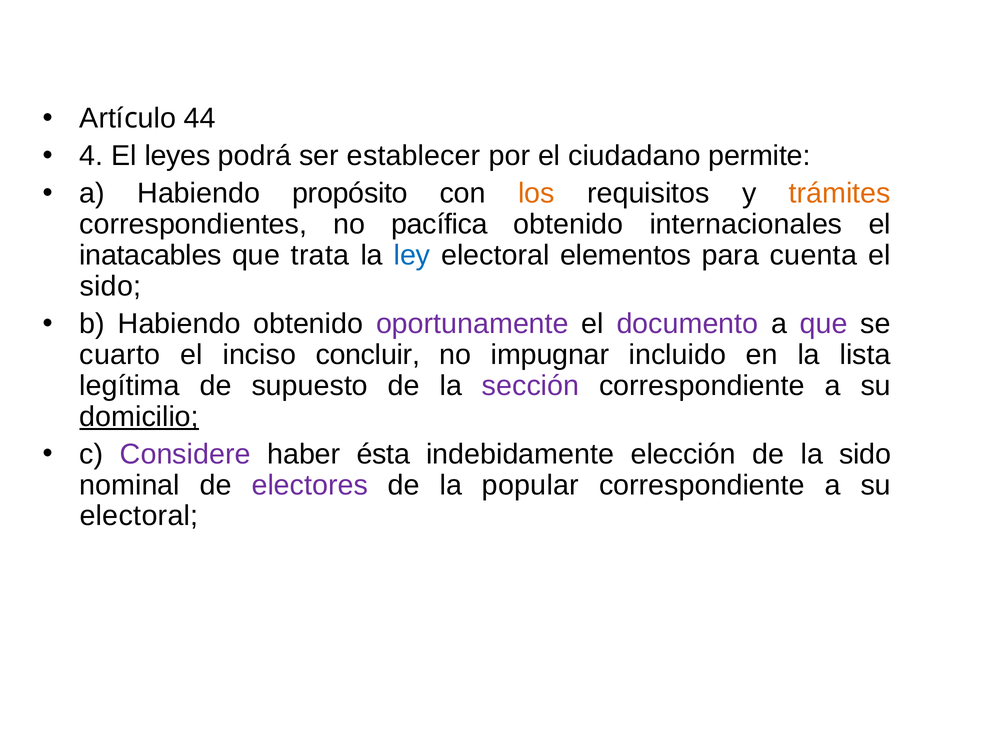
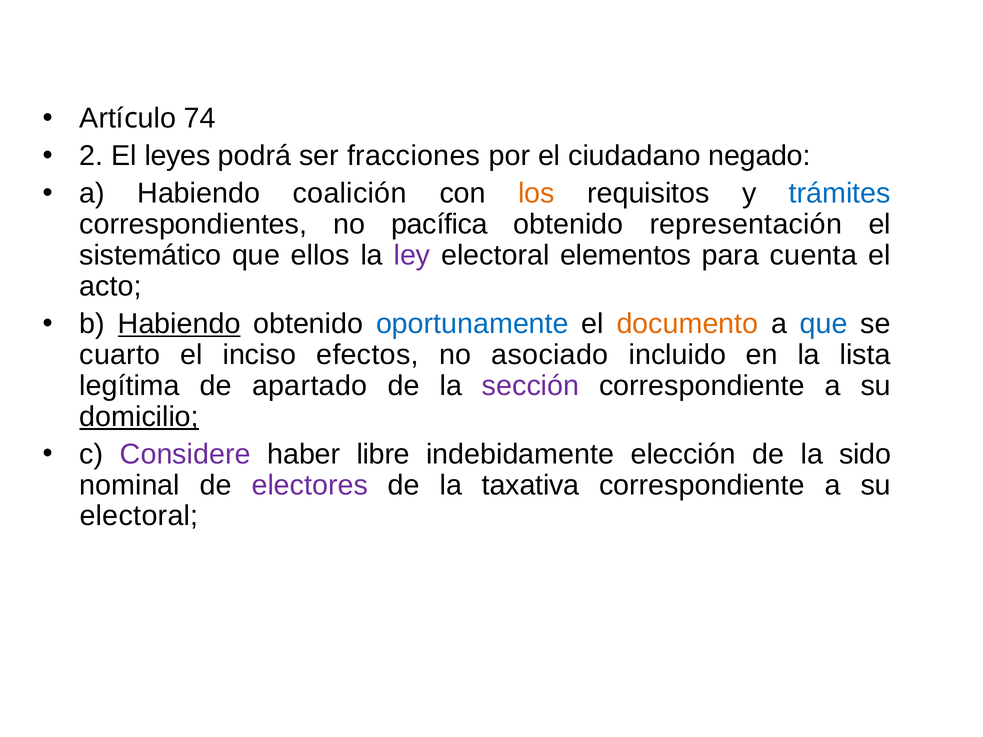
44: 44 -> 74 (200, 119)
4: 4 -> 2 (91, 156)
establecer: establecer -> fracciones (414, 156)
permite: permite -> negado (760, 156)
propósito: propósito -> coalición (350, 194)
trámites colour: orange -> blue (840, 194)
internacionales: internacionales -> representación (746, 224)
inatacables: inatacables -> sistemático (150, 255)
trata: trata -> ellos (320, 255)
ley colour: blue -> purple (412, 255)
sido: sido -> acto (111, 286)
Habiendo underline: none -> present (179, 324)
oportunamente colour: purple -> blue (472, 324)
documento colour: purple -> orange (687, 324)
que colour: purple -> blue (824, 324)
concluir: concluir -> efectos (367, 355)
impugnar: impugnar -> asociado (550, 355)
supuesto: supuesto -> apartado (310, 386)
ésta: ésta -> libre (383, 454)
popular: popular -> taxativa (531, 485)
